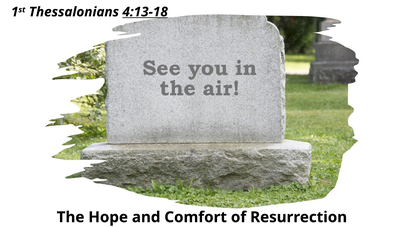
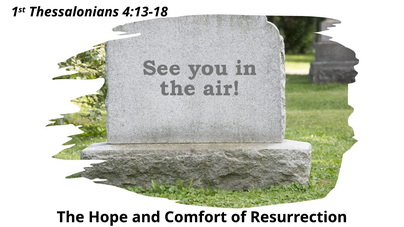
4:13-18 underline: present -> none (145, 12)
